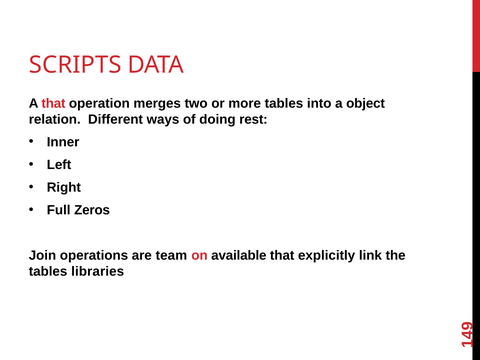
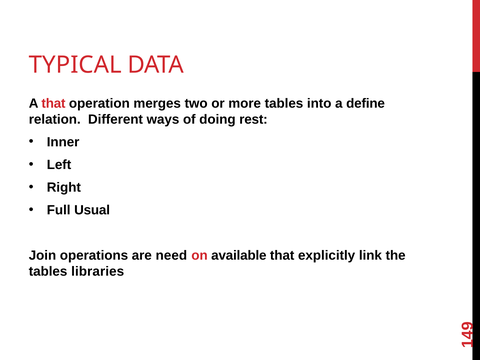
SCRIPTS: SCRIPTS -> TYPICAL (75, 65)
object: object -> define (366, 103)
Zeros: Zeros -> Usual (92, 210)
team: team -> need (171, 255)
